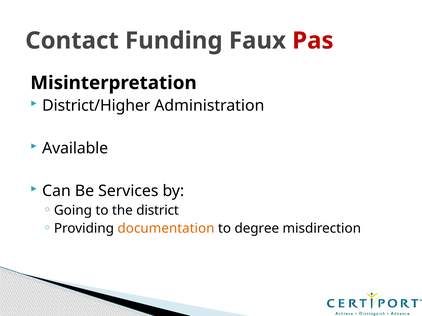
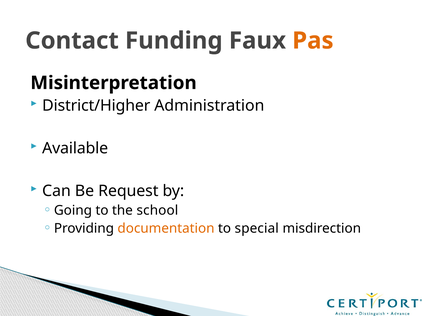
Pas colour: red -> orange (313, 41)
Services: Services -> Request (128, 191)
district: district -> school (157, 211)
degree: degree -> special (257, 229)
